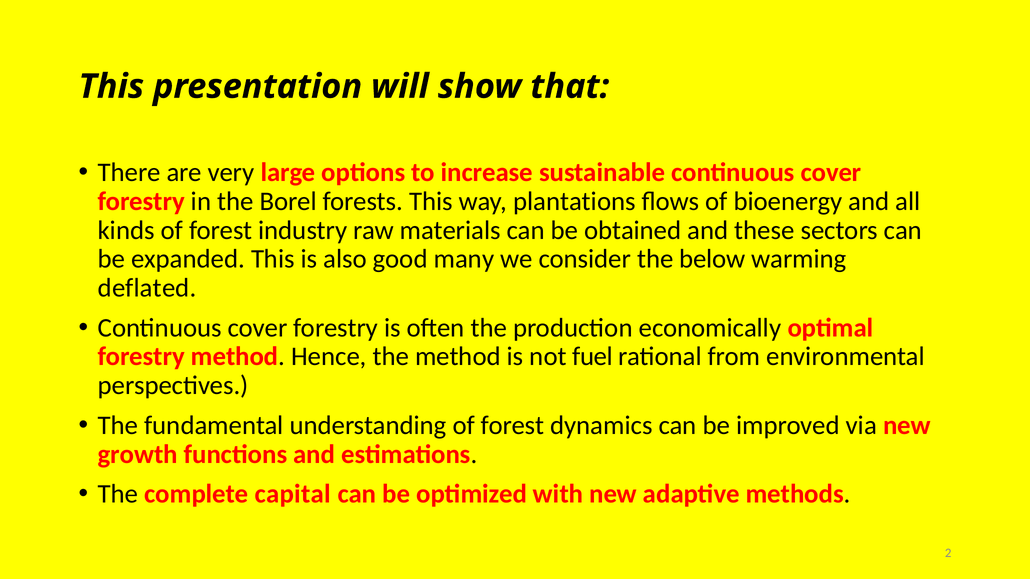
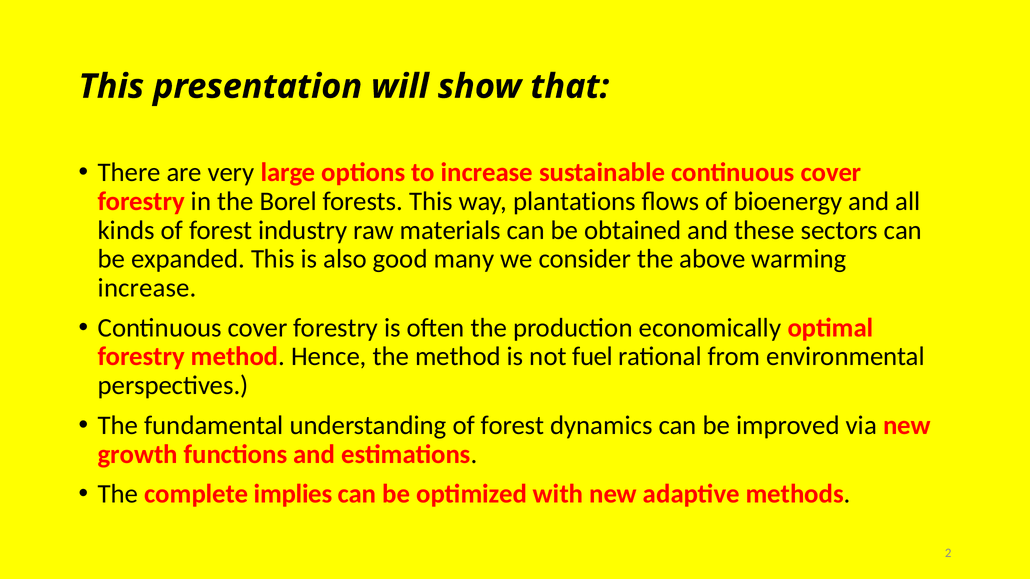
below: below -> above (712, 259)
deflated: deflated -> increase (147, 288)
capital: capital -> implies (293, 494)
